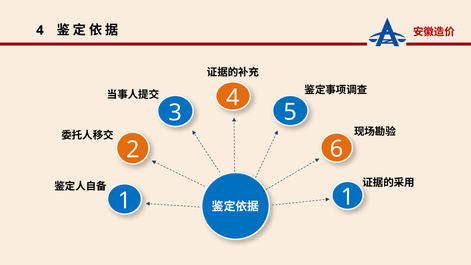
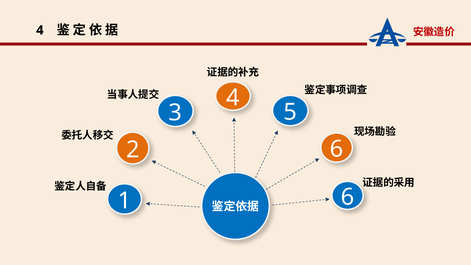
1: 1 -> 6 (348, 197)
